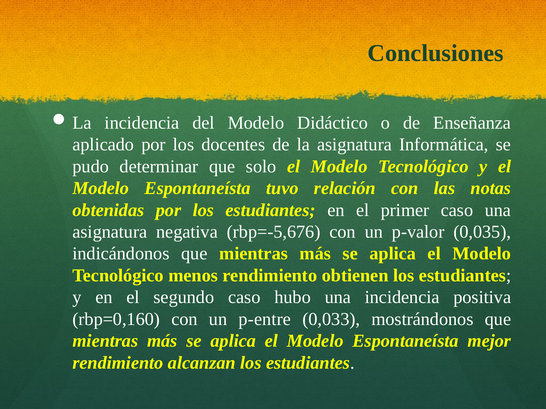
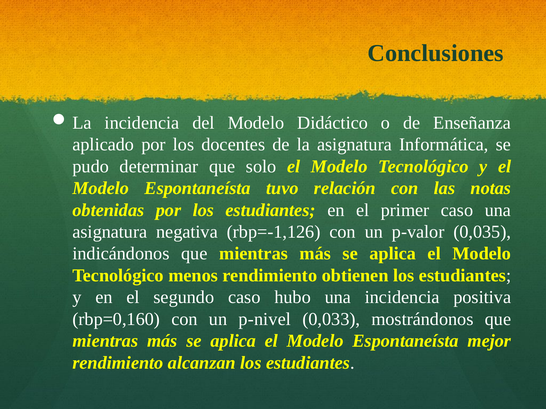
rbp=-5,676: rbp=-5,676 -> rbp=-1,126 (274, 232)
p-entre: p-entre -> p-nivel (265, 319)
